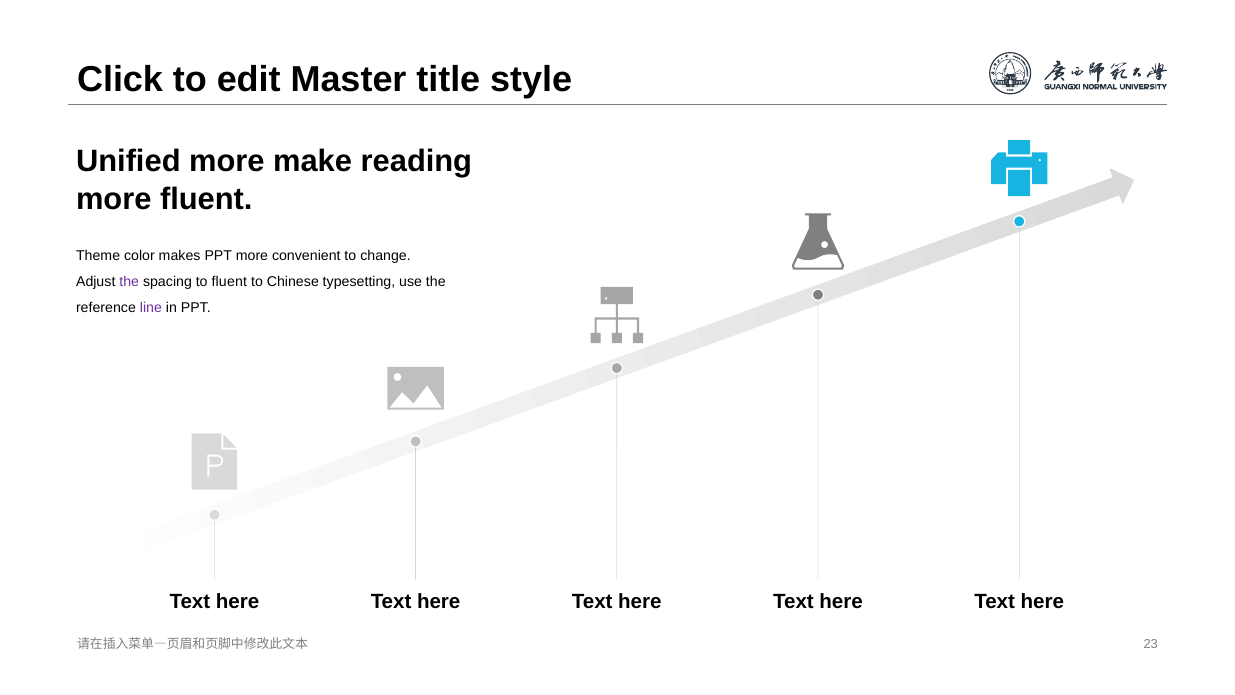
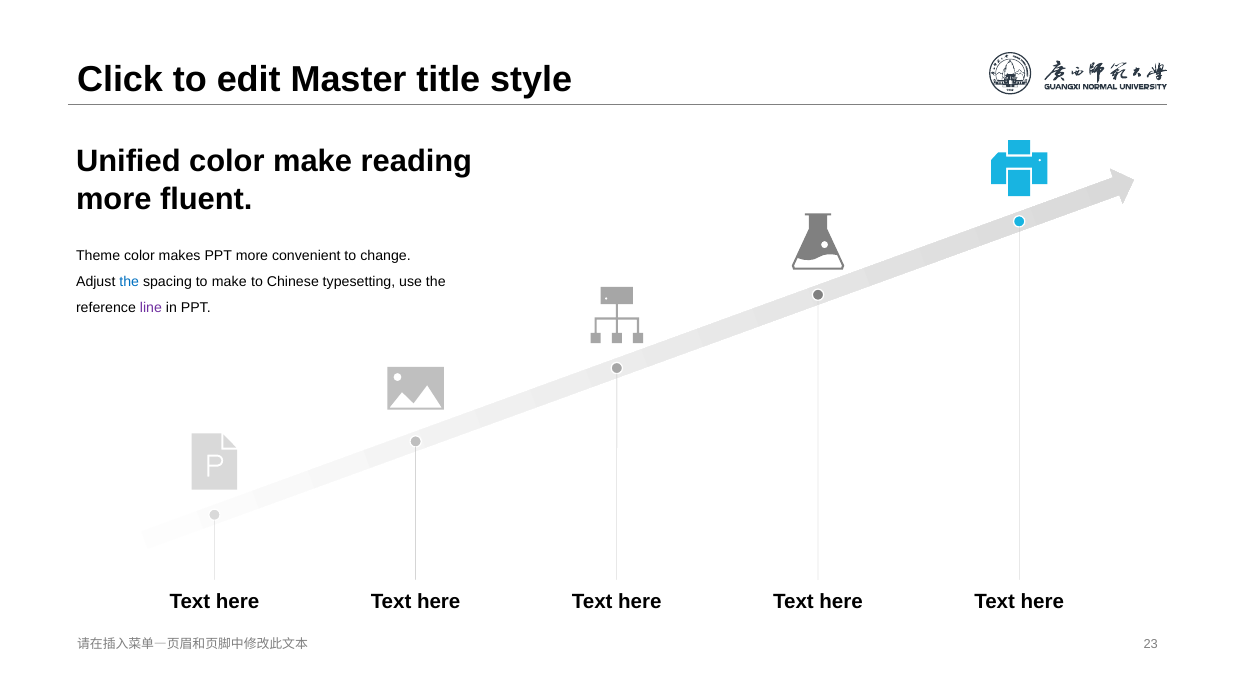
Unified more: more -> color (227, 162)
the colour: purple -> blue (129, 282)
to fluent: fluent -> make (229, 282)
